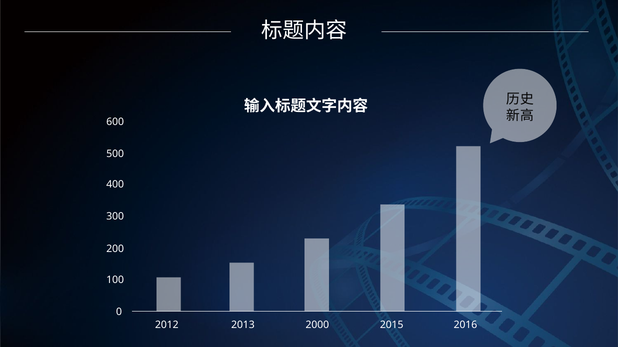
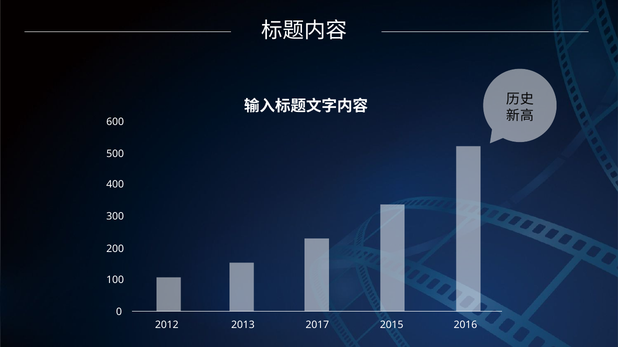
2000: 2000 -> 2017 (317, 326)
